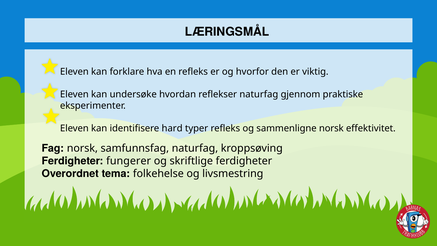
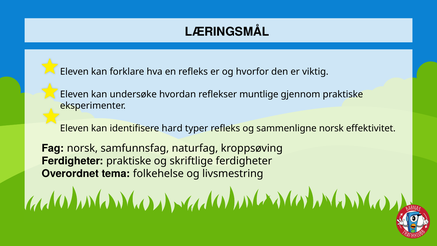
reflekser naturfag: naturfag -> muntlige (259, 94)
Ferdigheter fungerer: fungerer -> praktiske (129, 161)
